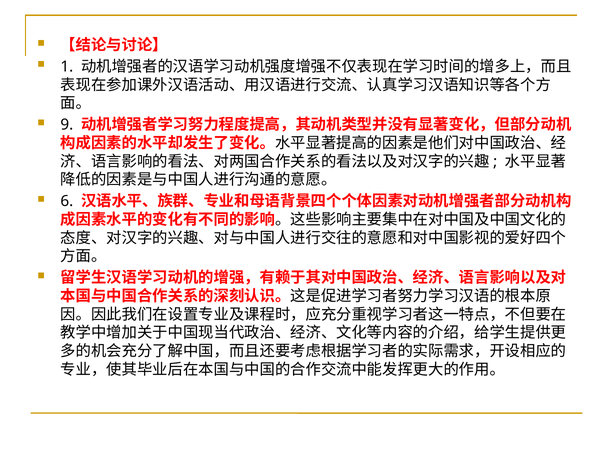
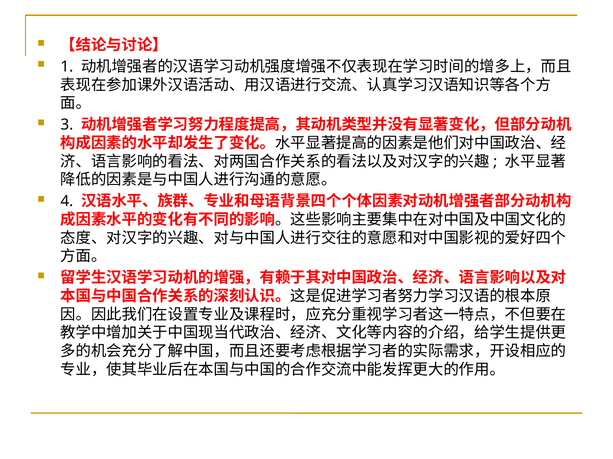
9: 9 -> 3 (67, 125)
6: 6 -> 4 (67, 202)
